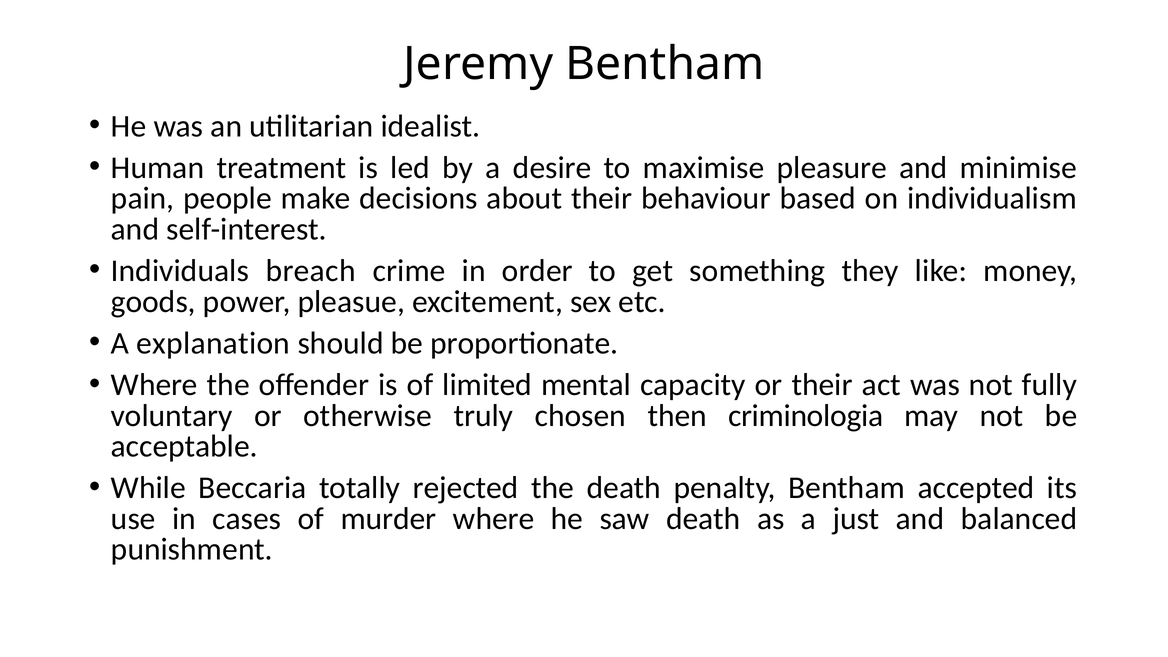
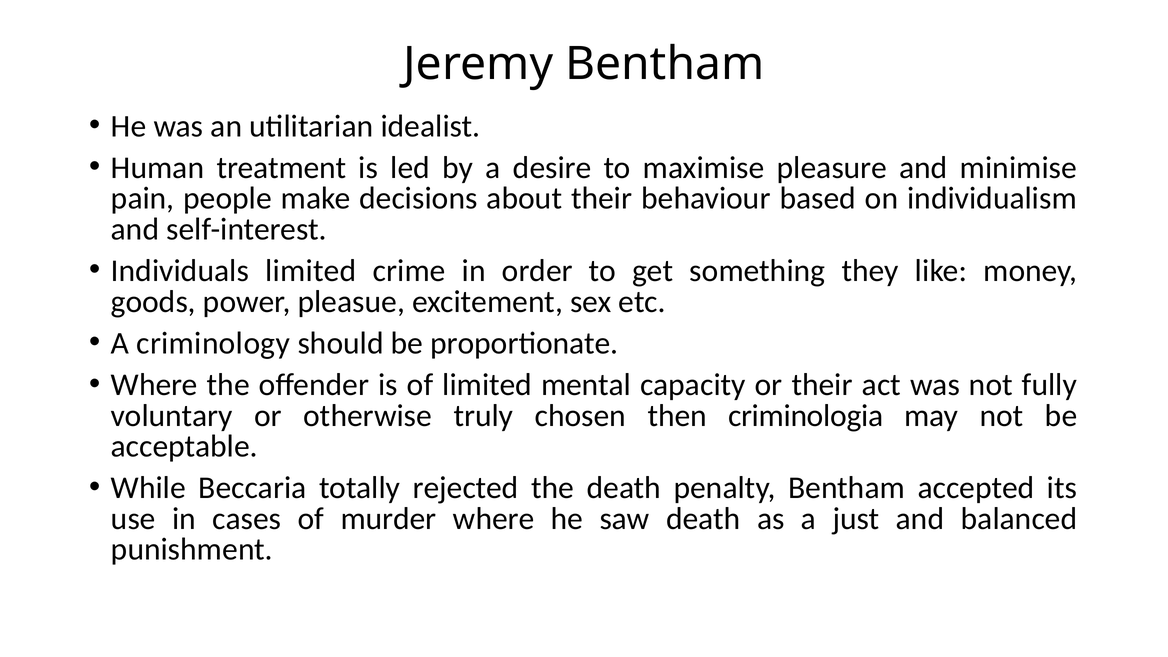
Individuals breach: breach -> limited (311, 271)
explanation: explanation -> criminology (213, 343)
